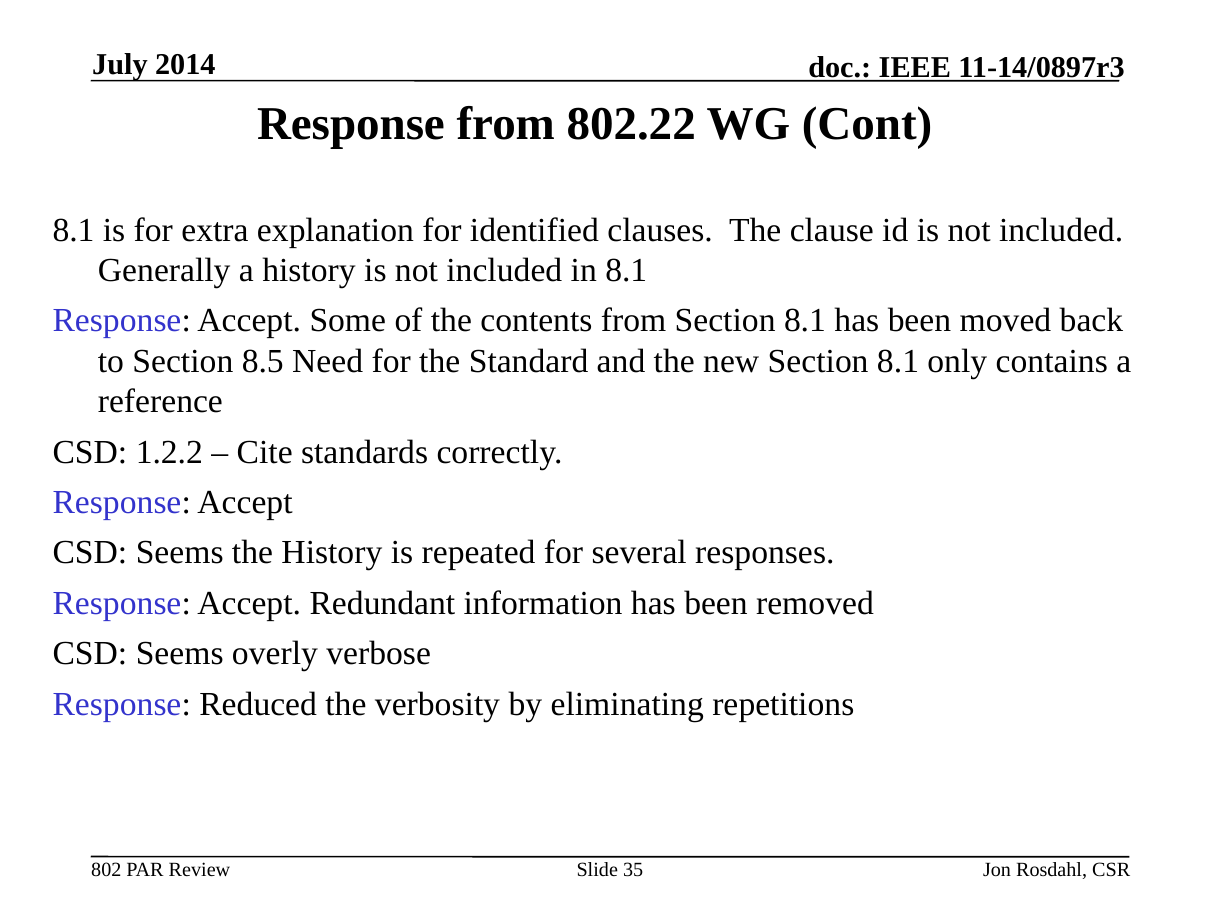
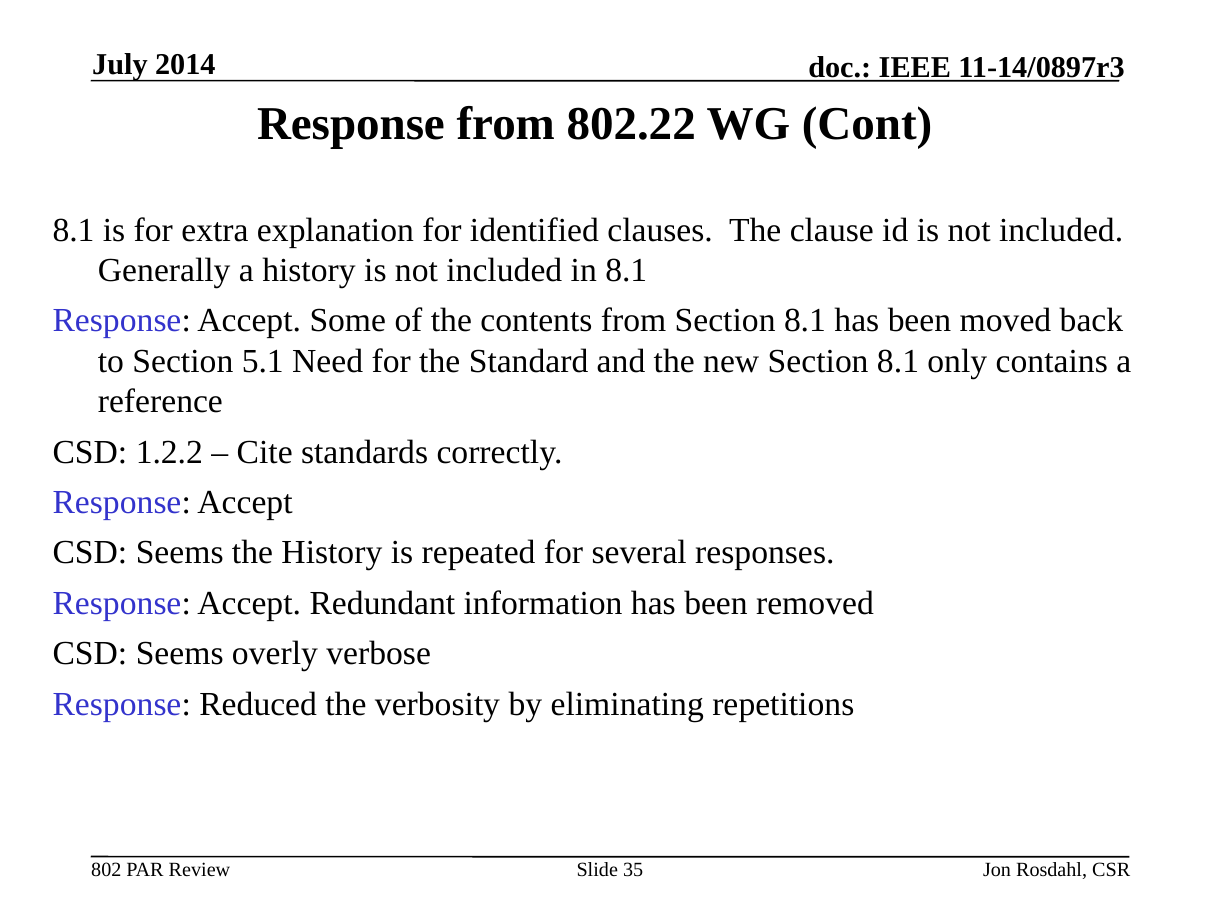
8.5: 8.5 -> 5.1 (263, 361)
